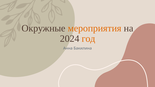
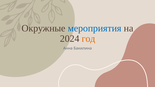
мероприятия colour: orange -> blue (95, 28)
